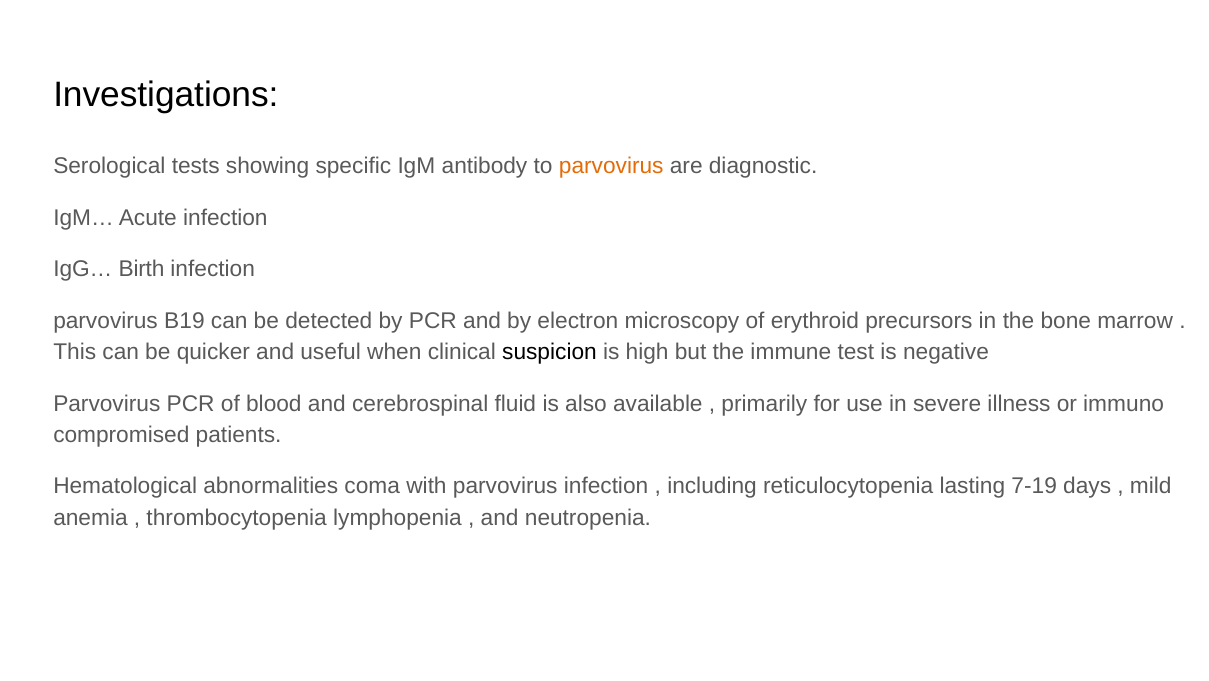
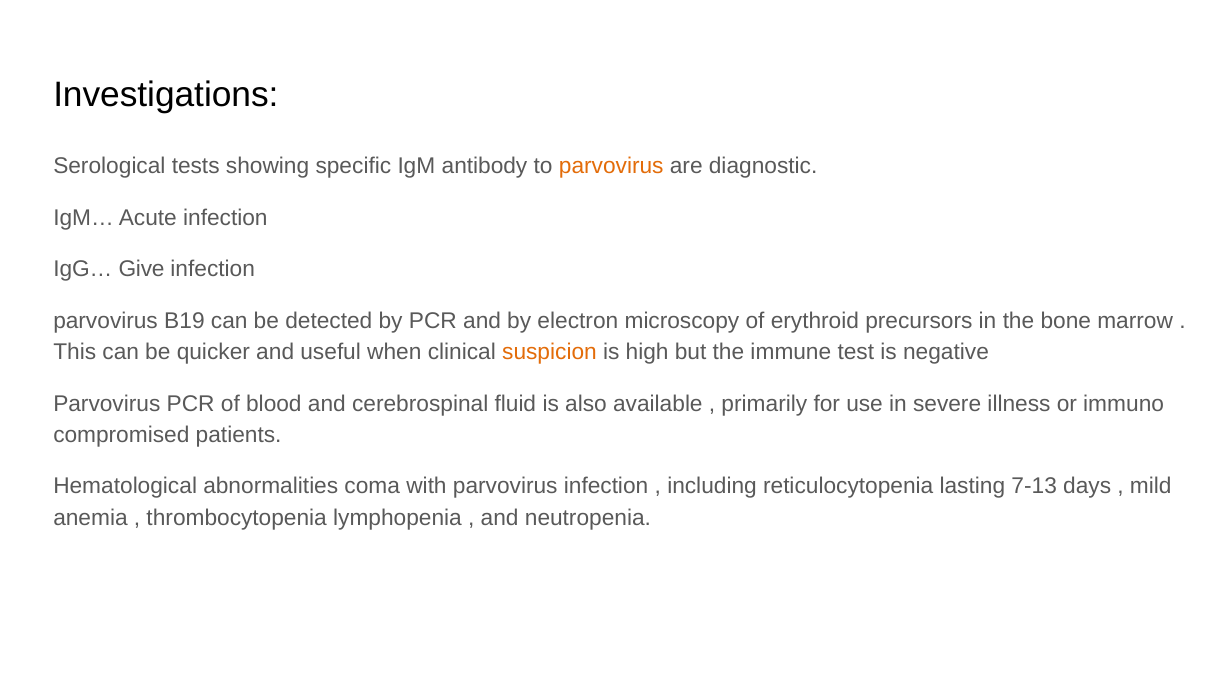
Birth: Birth -> Give (142, 269)
suspicion colour: black -> orange (549, 352)
7-19: 7-19 -> 7-13 (1034, 487)
